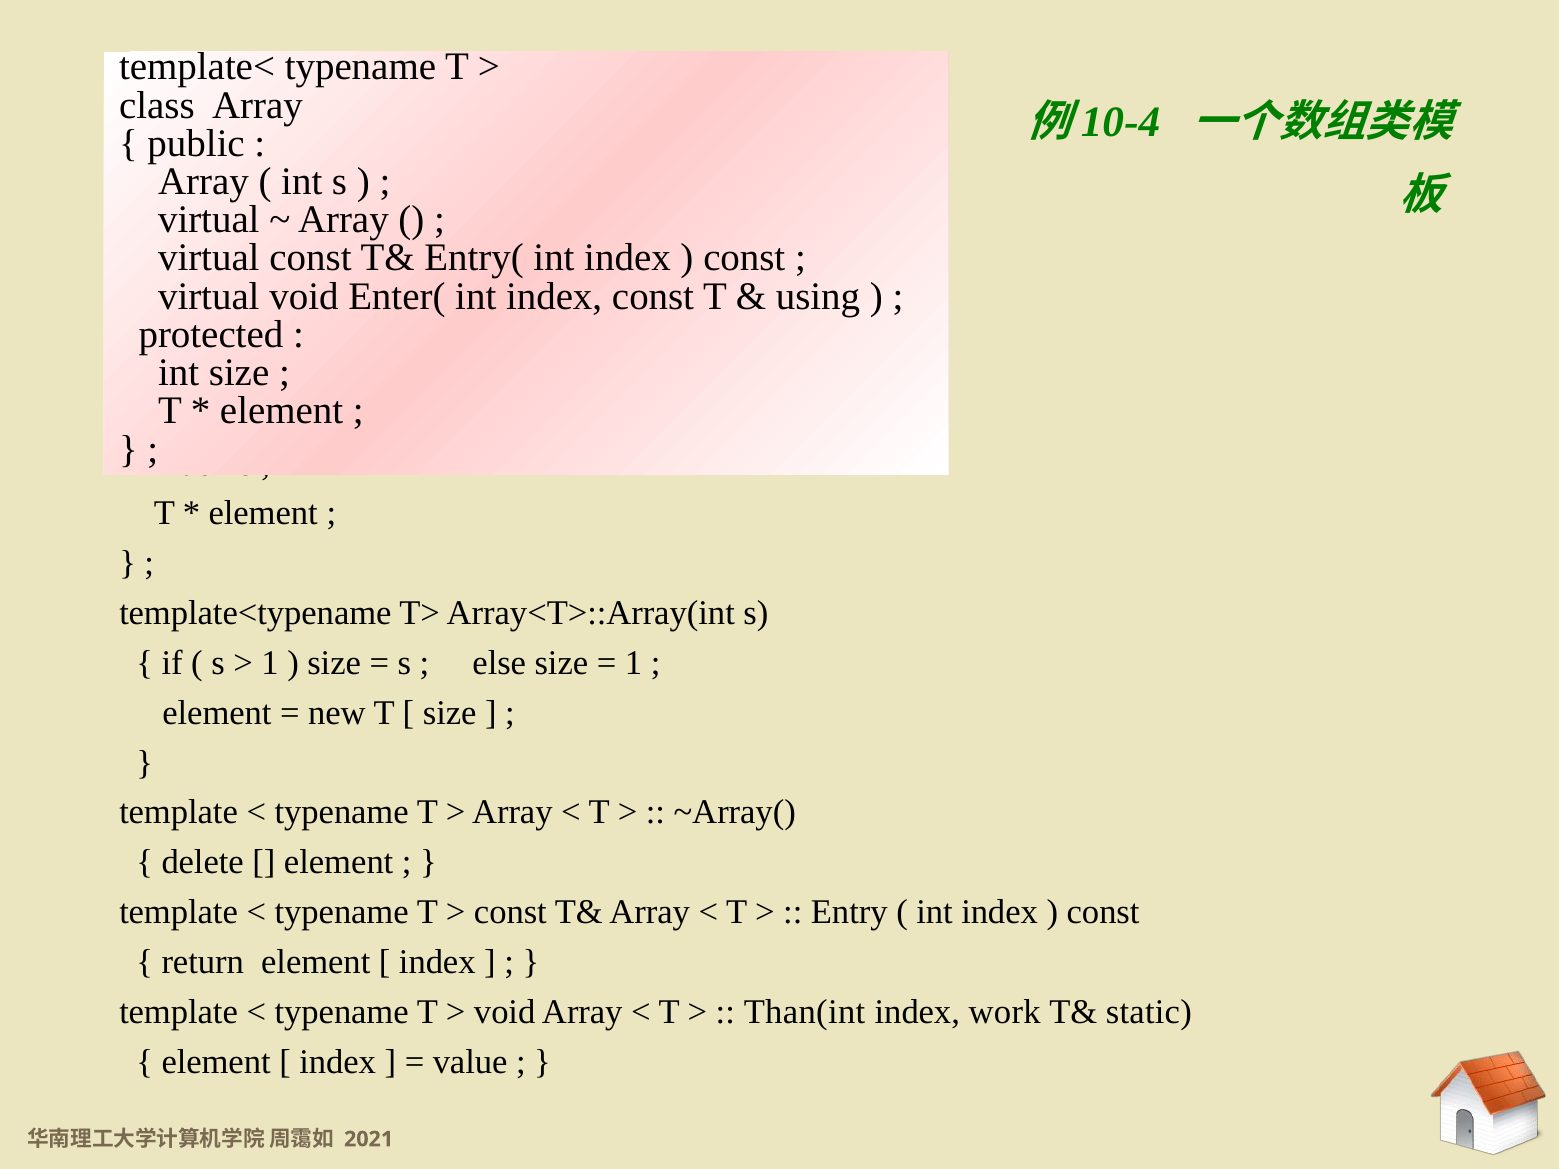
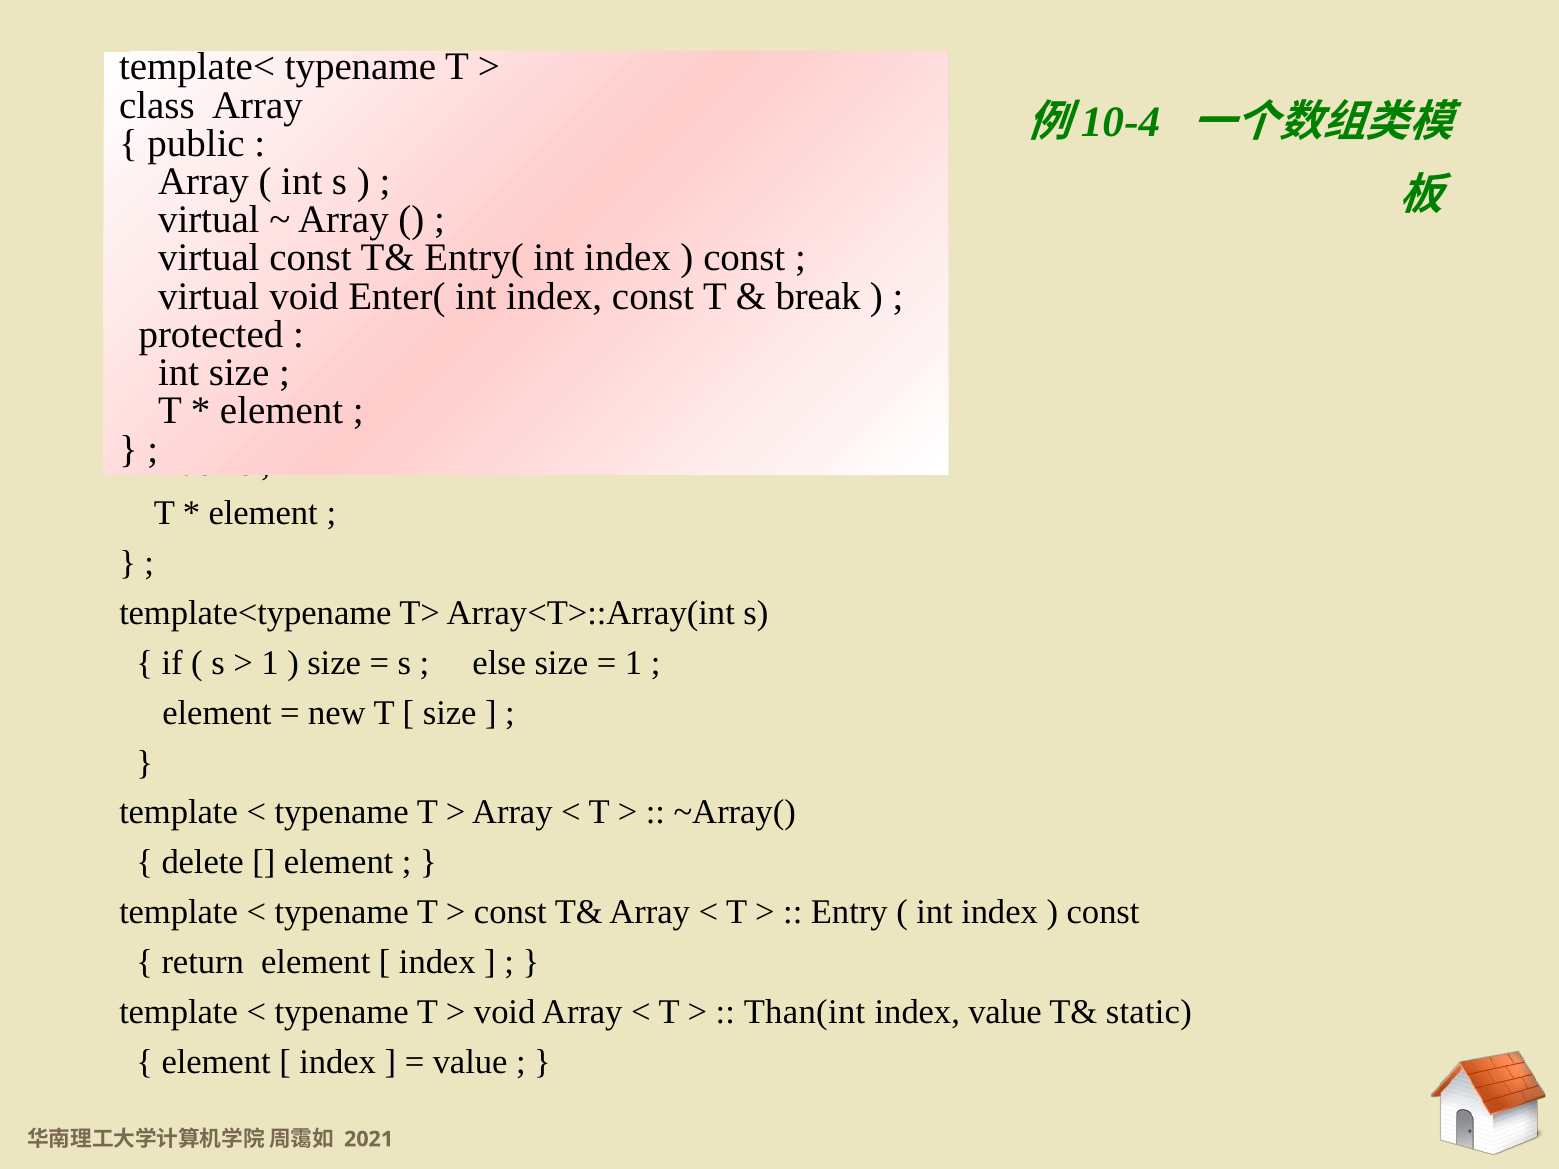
using: using -> break (818, 296)
index work: work -> value (1005, 1012)
